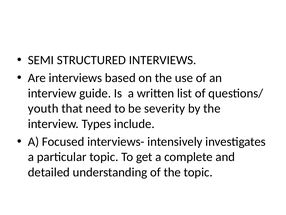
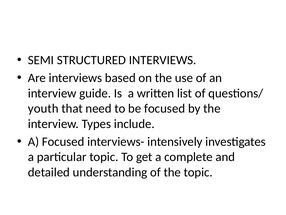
be severity: severity -> focused (165, 108)
